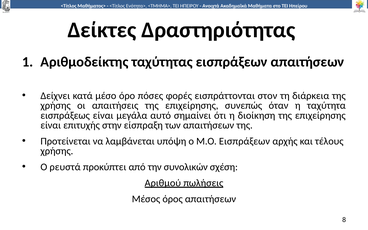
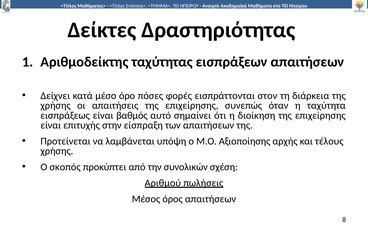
μεγάλα: μεγάλα -> βαθμός (132, 115)
Μ.Ο Εισπράξεων: Εισπράξεων -> Αξιοποίησης (245, 141)
ρευστά: ρευστά -> σκοπός (65, 167)
